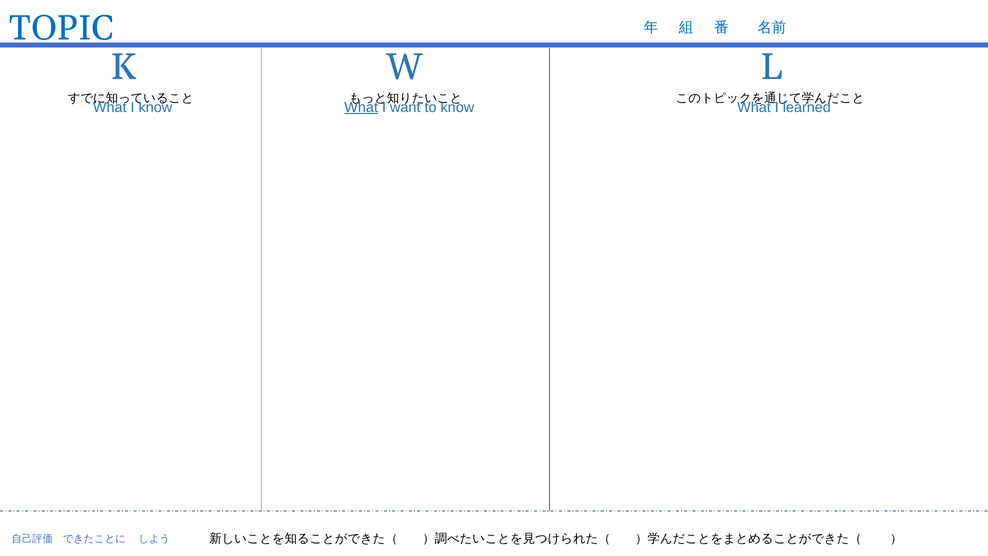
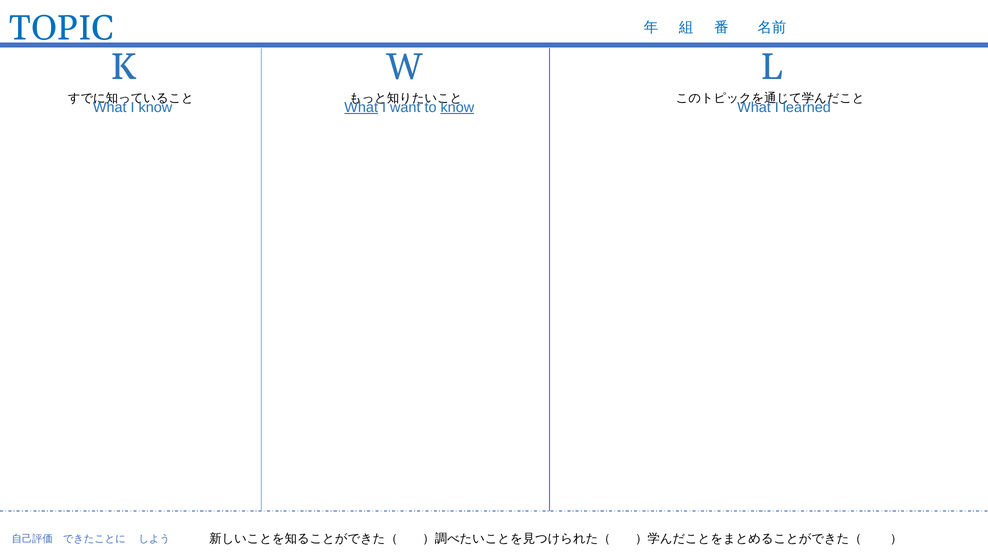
know underline: none -> present (457, 107)
